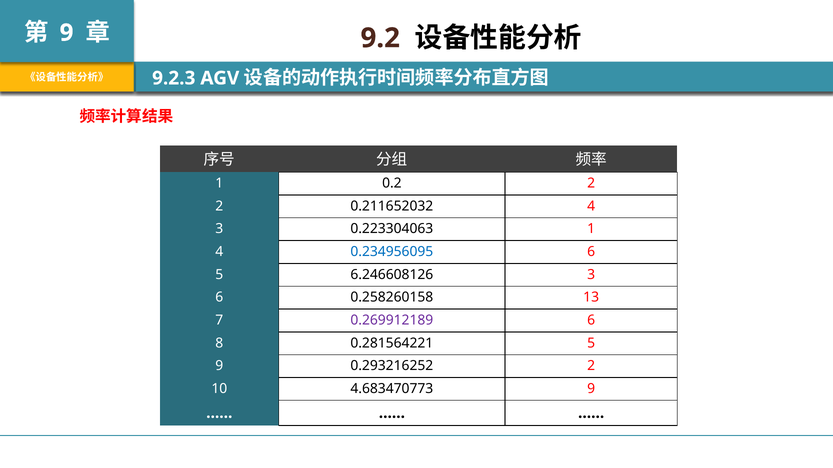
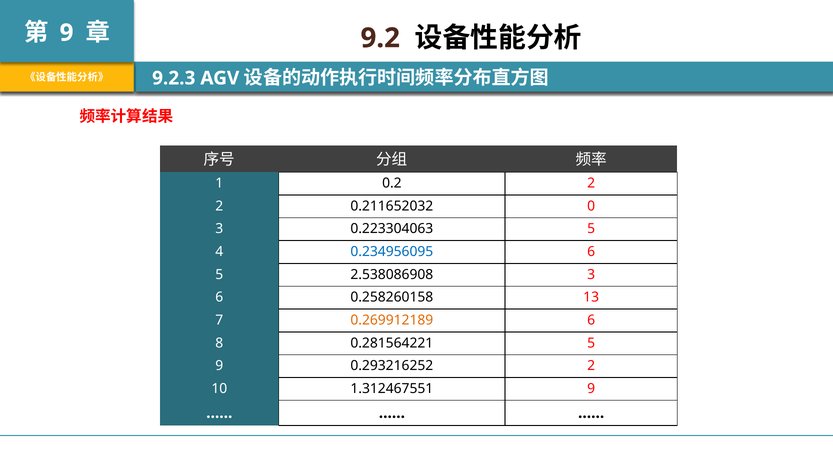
0.211652032 4: 4 -> 0 (591, 206)
0.223304063 1: 1 -> 5 (591, 229)
6.246608126: 6.246608126 -> 2.538086908 (392, 275)
0.269912189 colour: purple -> orange (392, 321)
4.683470773: 4.683470773 -> 1.312467551 (392, 389)
